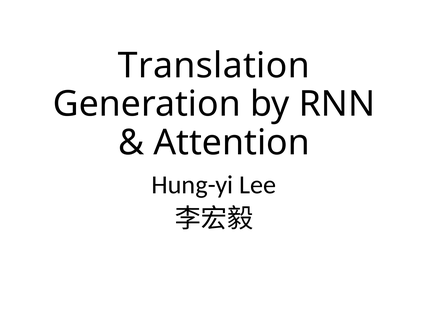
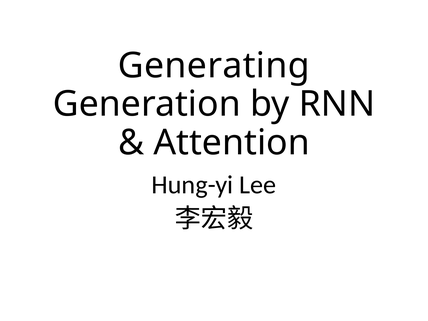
Translation: Translation -> Generating (214, 66)
